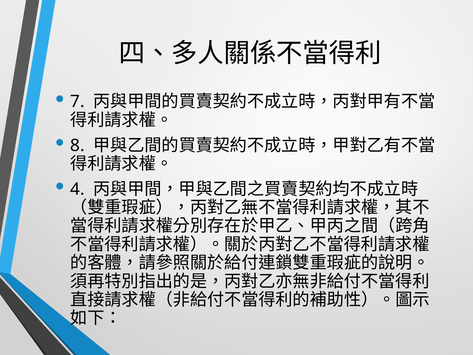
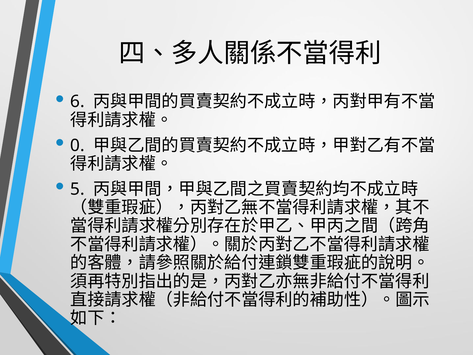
7: 7 -> 6 (77, 102)
8: 8 -> 0 (77, 145)
4: 4 -> 5 (77, 189)
